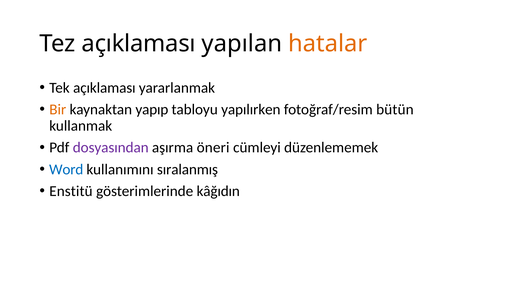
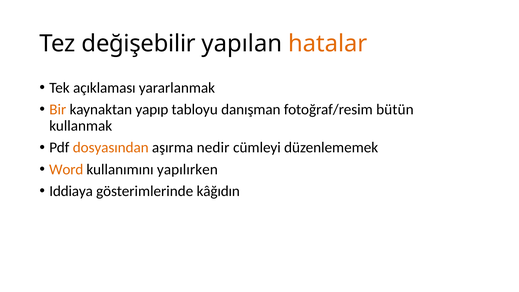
Tez açıklaması: açıklaması -> değişebilir (139, 44)
yapılırken: yapılırken -> danışman (251, 110)
dosyasından colour: purple -> orange (111, 148)
öneri: öneri -> nedir (213, 148)
Word colour: blue -> orange (66, 169)
sıralanmış: sıralanmış -> yapılırken (187, 169)
Enstitü: Enstitü -> Iddiaya (71, 191)
